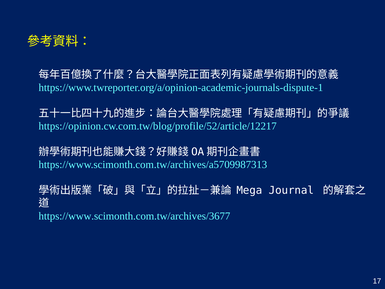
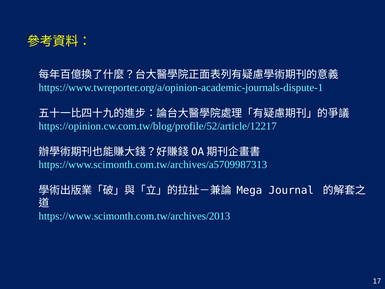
https://www.scimonth.com.tw/archives/3677: https://www.scimonth.com.tw/archives/3677 -> https://www.scimonth.com.tw/archives/2013 (134, 216)
